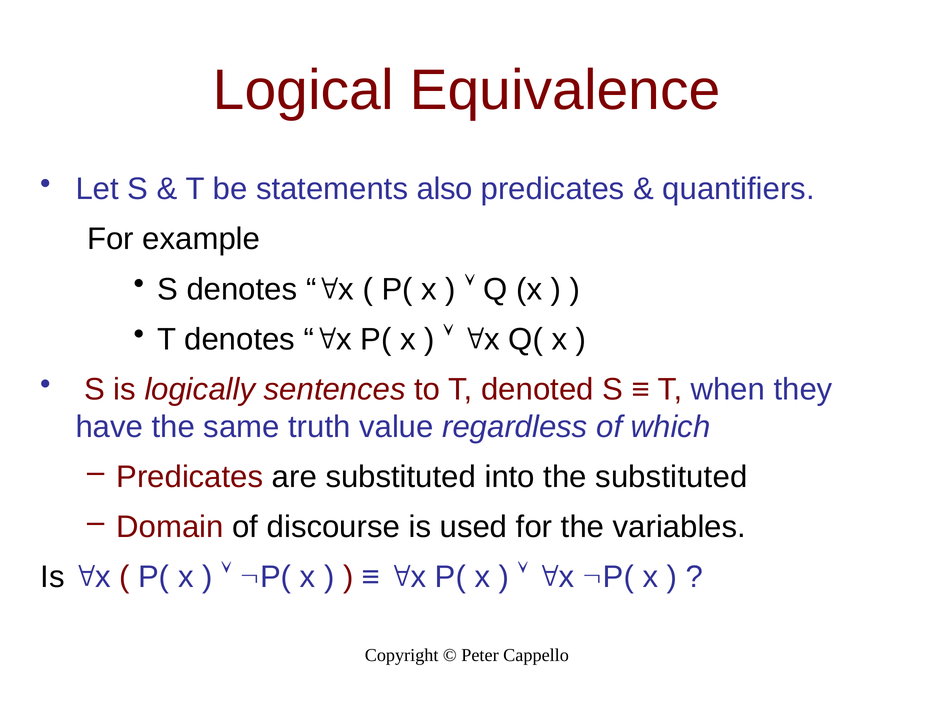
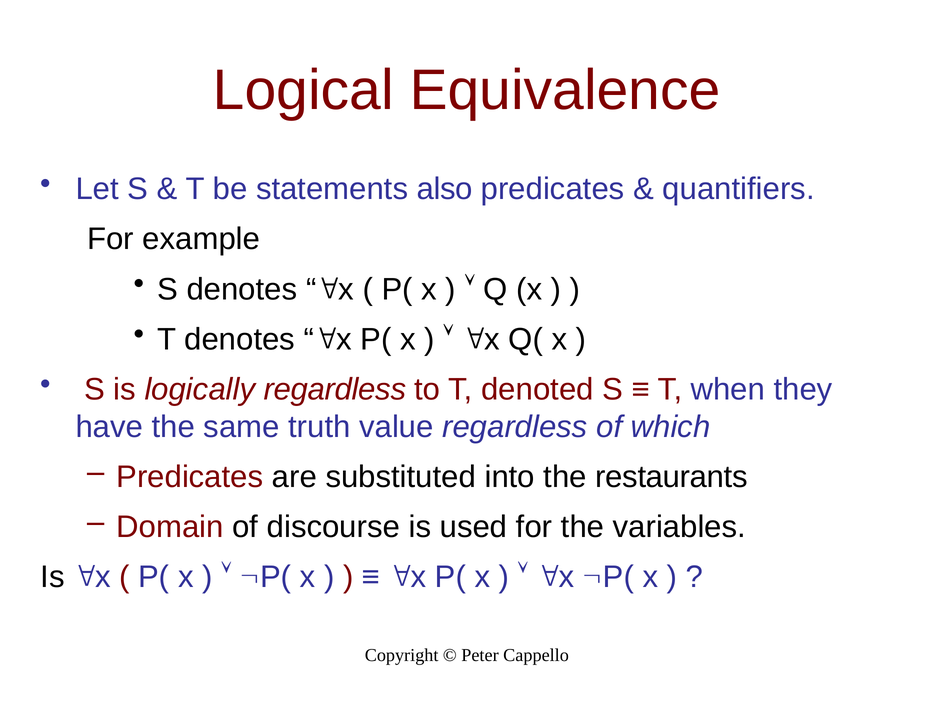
logically sentences: sentences -> regardless (335, 389)
the substituted: substituted -> restaurants (672, 477)
